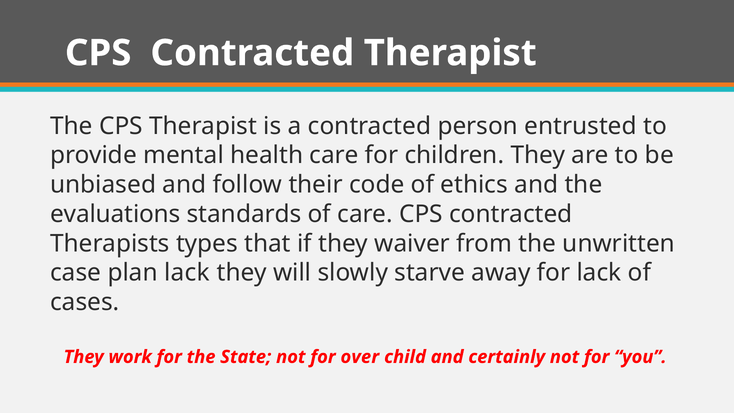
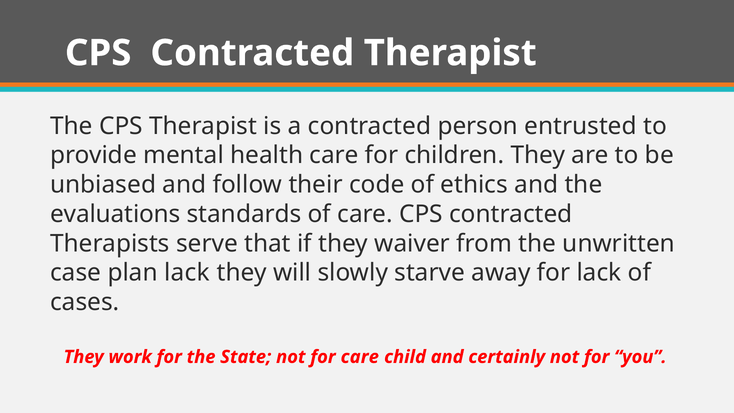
types: types -> serve (207, 243)
for over: over -> care (360, 357)
